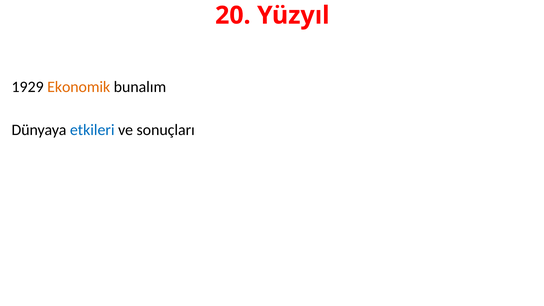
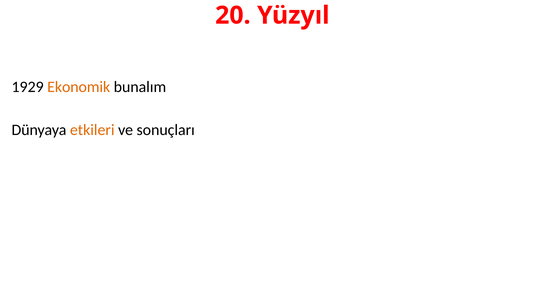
etkileri colour: blue -> orange (92, 130)
